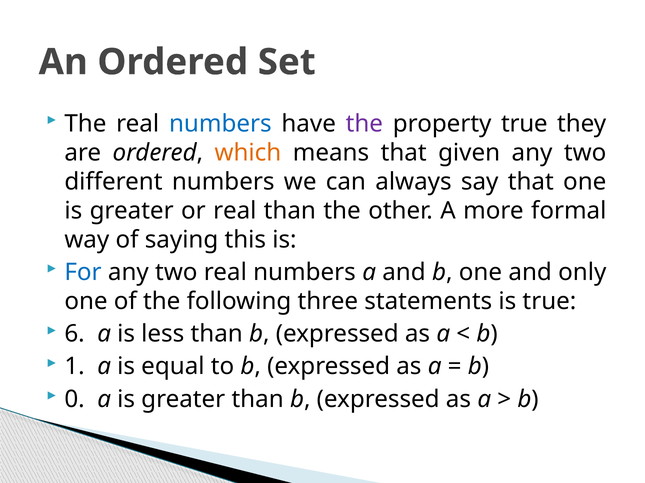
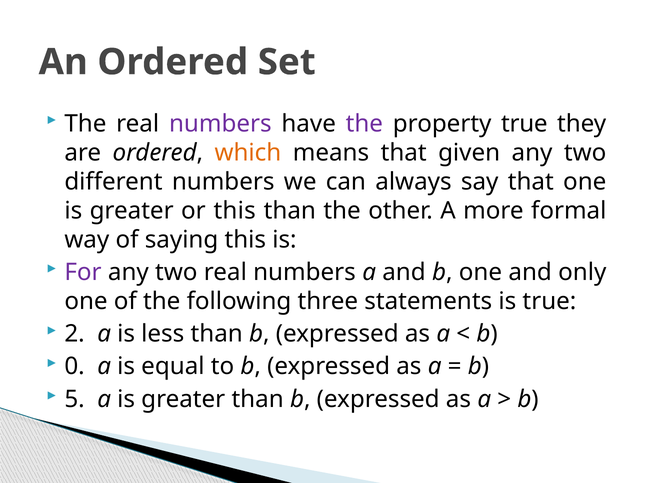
numbers colour: blue -> purple (220, 124)
or real: real -> this (235, 211)
For colour: blue -> purple (83, 273)
6: 6 -> 2 (75, 334)
1: 1 -> 0 (75, 367)
0: 0 -> 5 (75, 400)
